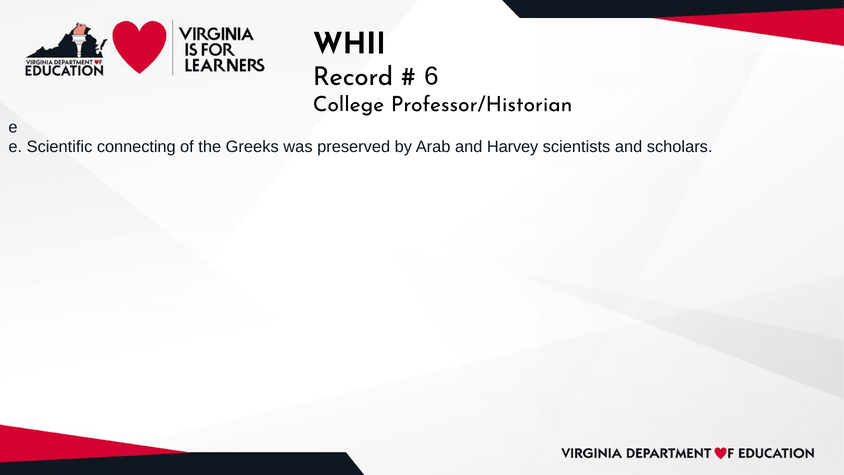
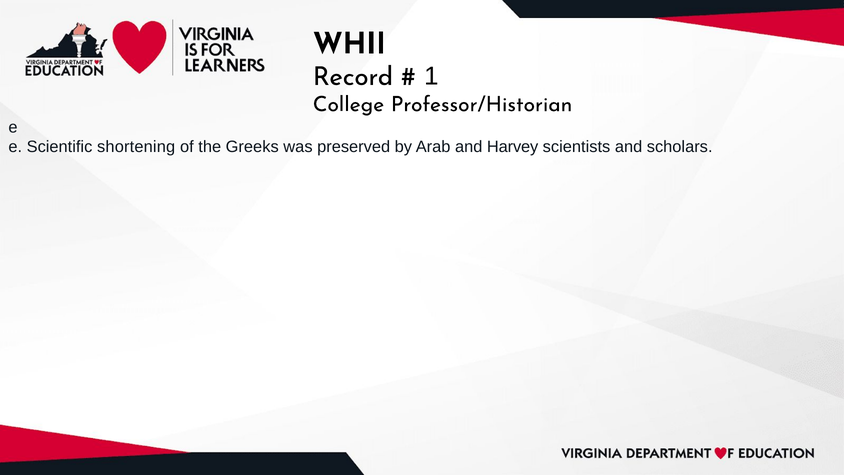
6: 6 -> 1 (431, 76)
connecting: connecting -> shortening (136, 147)
